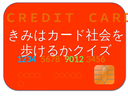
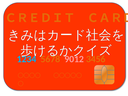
9012 colour: light green -> pink (74, 59)
